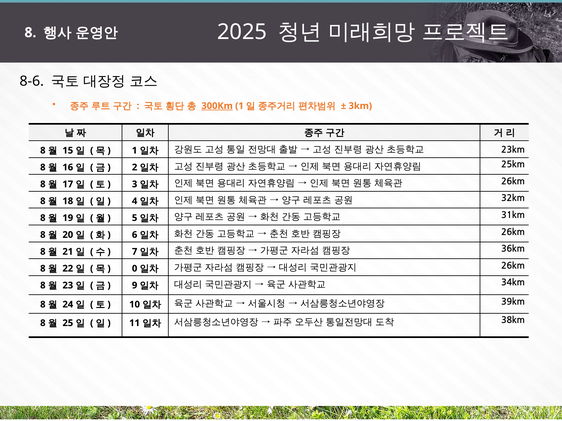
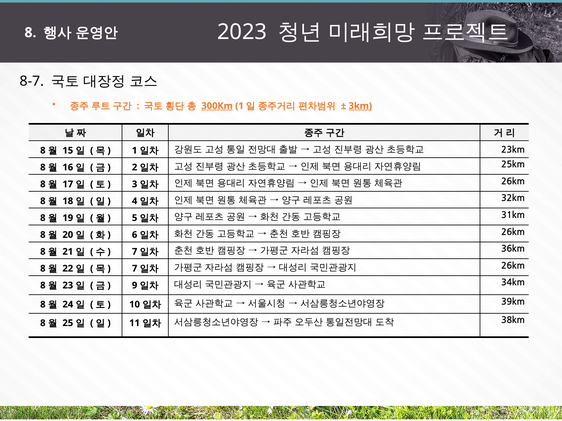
2025: 2025 -> 2023 (242, 32)
8-6: 8-6 -> 8-7 (32, 81)
3km underline: none -> present (360, 106)
0: 0 -> 7 (135, 269)
